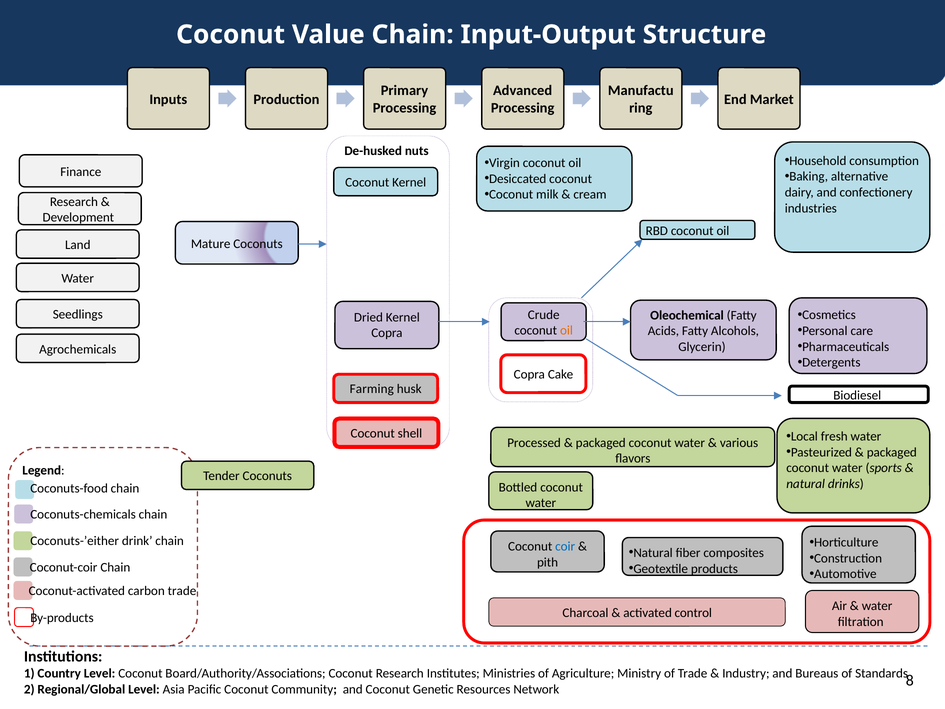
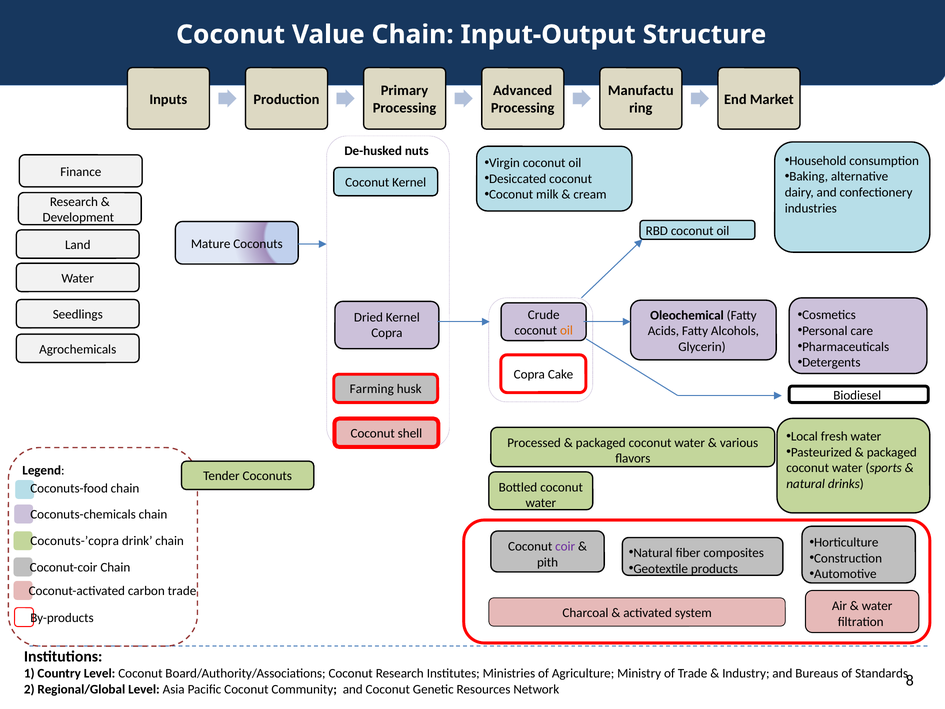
Coconuts-’either: Coconuts-’either -> Coconuts-’copra (75, 541)
coir colour: blue -> purple (565, 546)
control: control -> system (693, 613)
